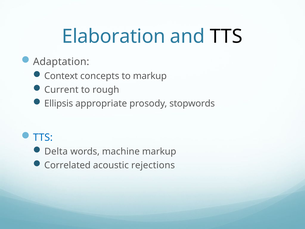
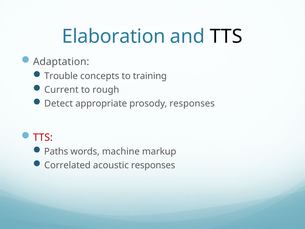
Context: Context -> Trouble (61, 76)
to markup: markup -> training (150, 76)
Ellipsis: Ellipsis -> Detect (59, 103)
prosody stopwords: stopwords -> responses (192, 103)
TTS colour: blue -> red (43, 137)
Delta: Delta -> Paths (56, 151)
acoustic rejections: rejections -> responses (153, 165)
